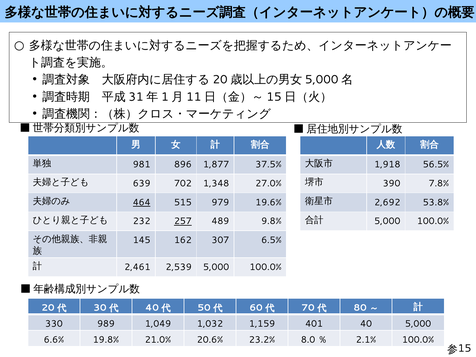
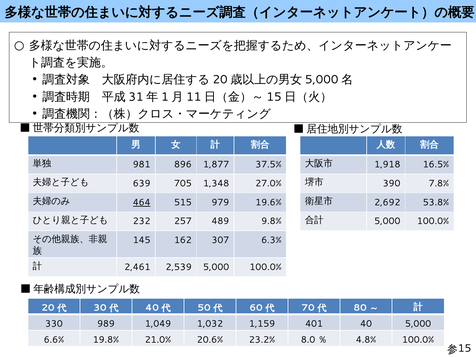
56.5%: 56.5% -> 16.5% (436, 165)
702: 702 -> 705 (183, 183)
257 underline: present -> none (183, 221)
6.5%: 6.5% -> 6.3% (271, 240)
2.1%: 2.1% -> 4.8% (366, 340)
